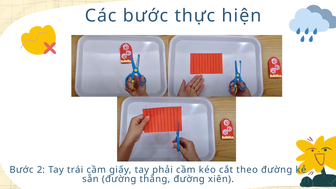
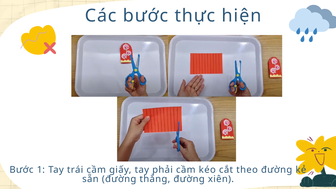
2: 2 -> 1 (41, 170)
